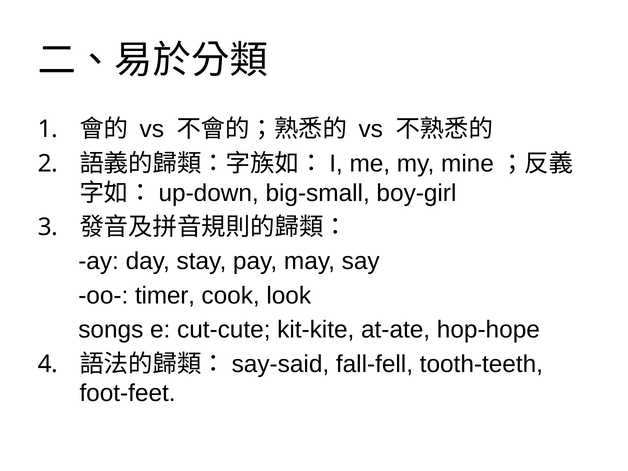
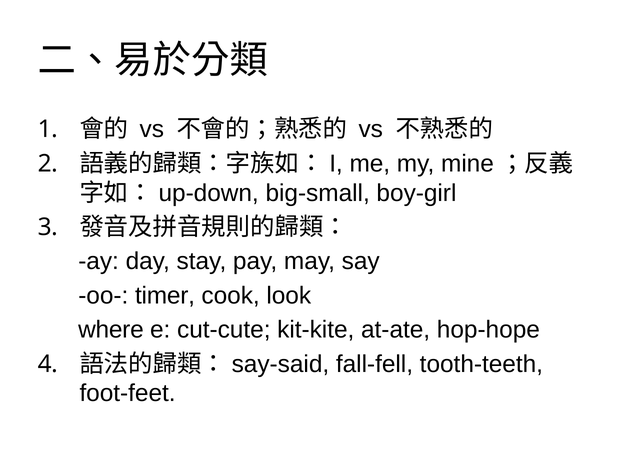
songs: songs -> where (111, 330)
